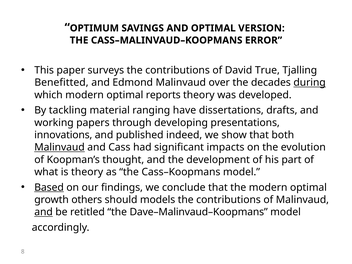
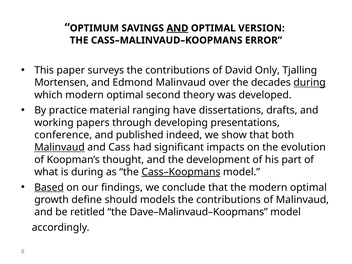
AND underline: none -> present (177, 28)
True: True -> Only (267, 70)
Benefitted: Benefitted -> Mortensen (62, 83)
reports: reports -> second (163, 95)
tackling: tackling -> practice (68, 110)
innovations: innovations -> conference (63, 135)
is theory: theory -> during (87, 172)
Cass–Koopmans underline: none -> present (181, 172)
others: others -> define (87, 200)
and underline: present -> none (44, 212)
